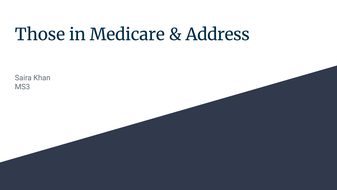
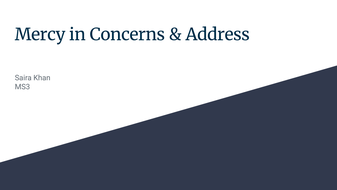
Those: Those -> Mercy (40, 35)
Medicare: Medicare -> Concerns (127, 35)
